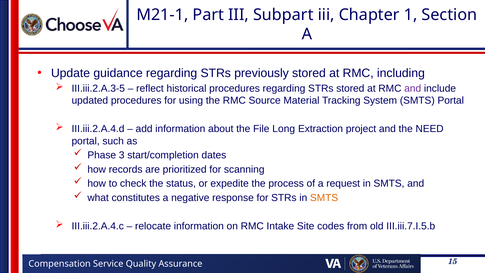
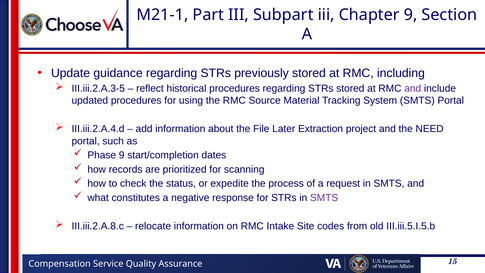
Chapter 1: 1 -> 9 (411, 15)
Long: Long -> Later (284, 129)
Phase 3: 3 -> 9 (122, 155)
SMTS colour: orange -> purple (324, 198)
III.iii.2.A.4.c: III.iii.2.A.4.c -> III.iii.2.A.8.c (98, 226)
III.iii.7.I.5.b: III.iii.7.I.5.b -> III.iii.5.I.5.b (411, 226)
